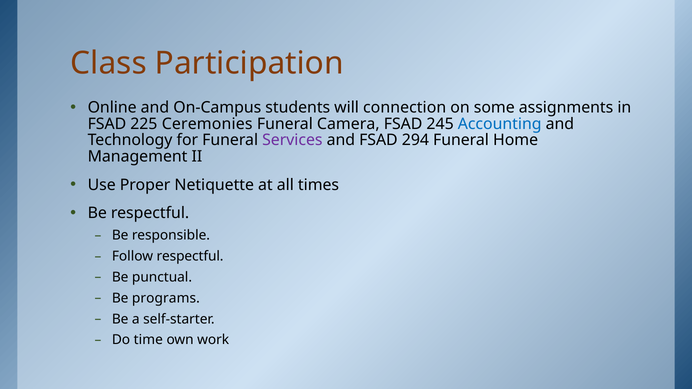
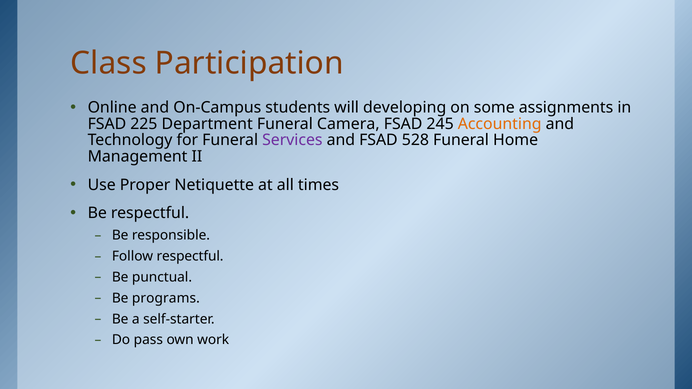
connection: connection -> developing (405, 108)
Ceremonies: Ceremonies -> Department (207, 124)
Accounting colour: blue -> orange (500, 124)
294: 294 -> 528 (415, 140)
time: time -> pass (148, 340)
